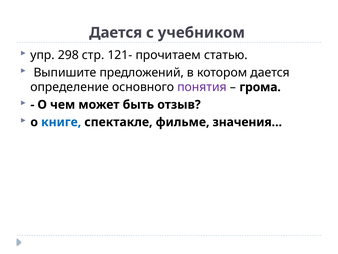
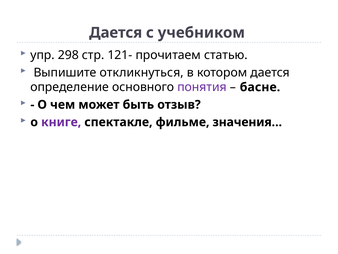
предложений: предложений -> откликнуться (142, 72)
грома: грома -> басне (260, 87)
книге colour: blue -> purple (61, 122)
